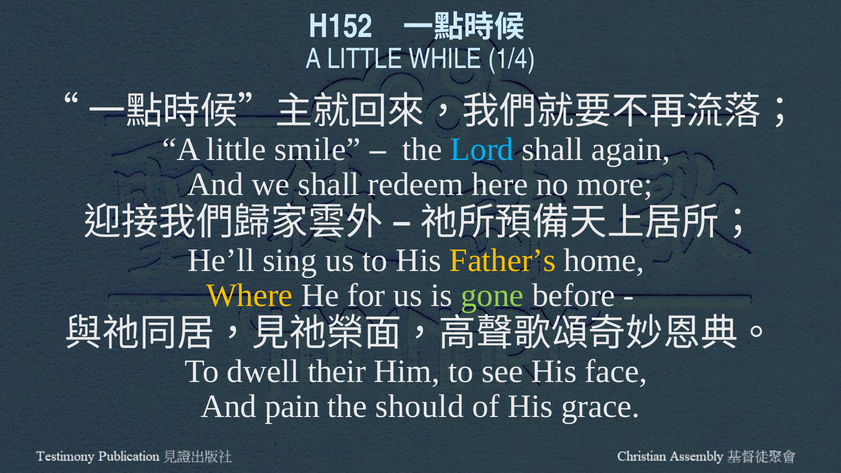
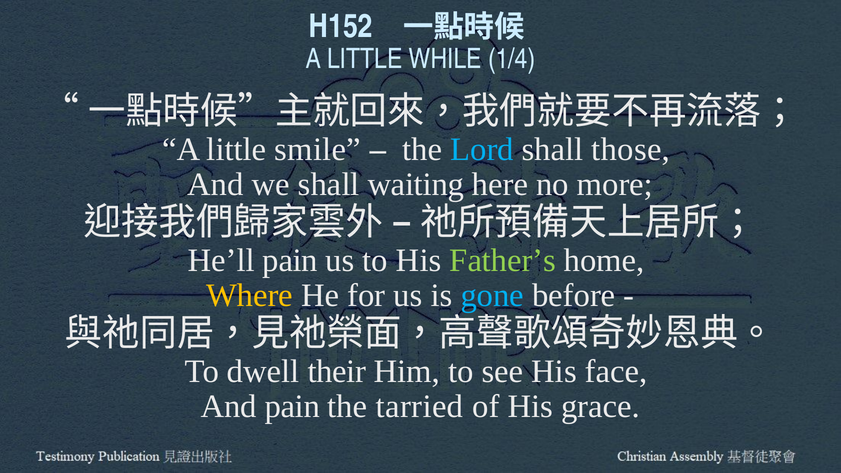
again: again -> those (631, 149)
redeem: redeem -> waiting (416, 185)
He’ll sing: sing -> pain (290, 260)
Father’s colour: yellow -> light green (503, 260)
gone colour: light green -> light blue (492, 296)
should: should -> tarried (420, 407)
